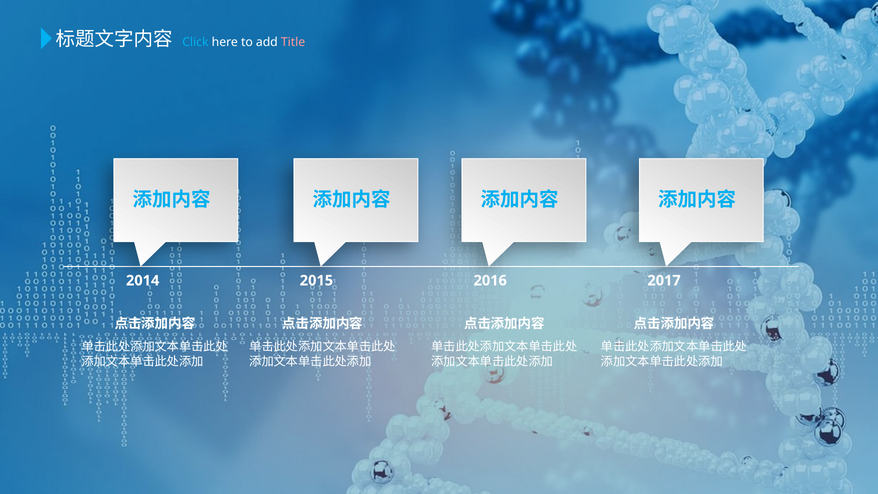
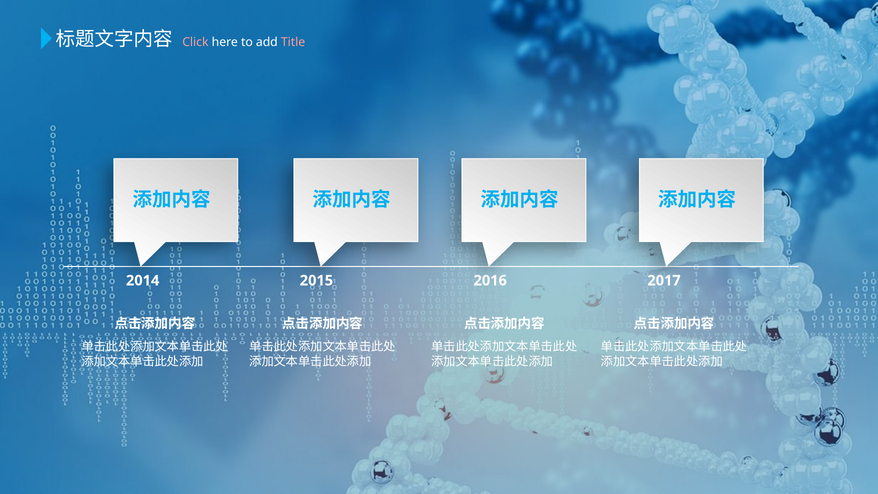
Click colour: light blue -> pink (195, 42)
